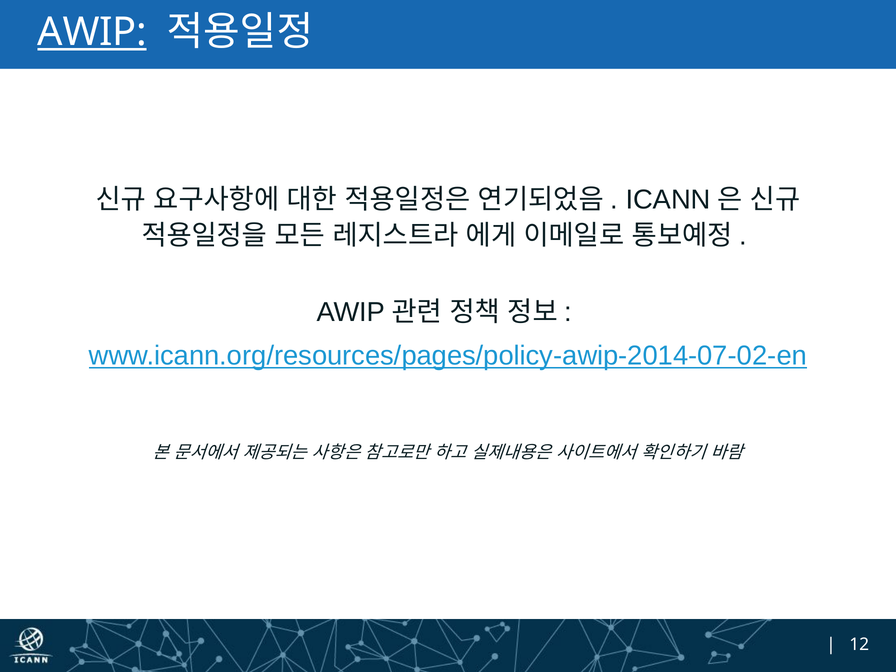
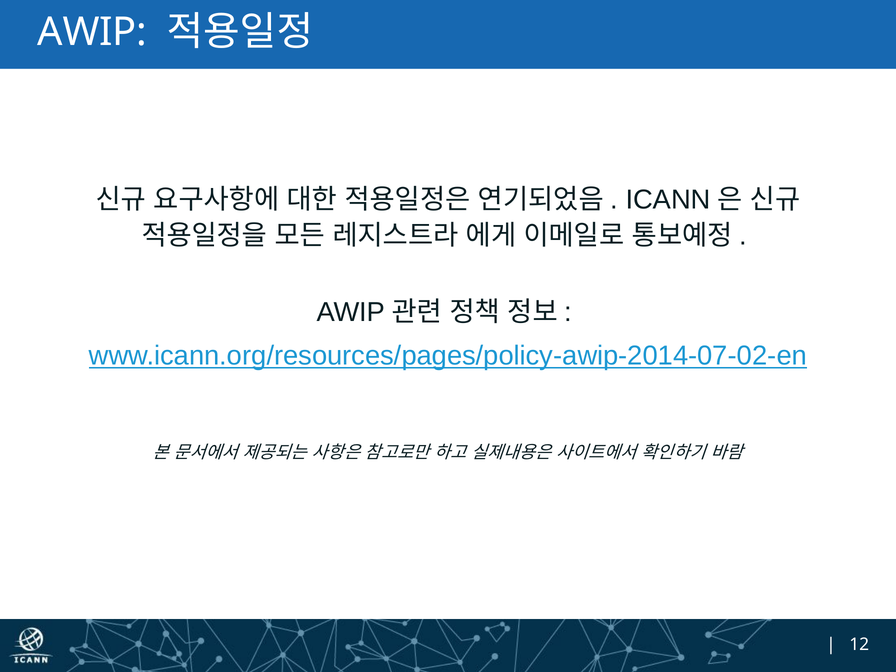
AWIP underline: present -> none (92, 32)
